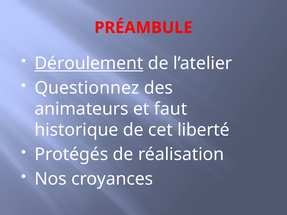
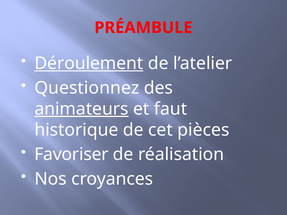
animateurs underline: none -> present (81, 109)
liberté: liberté -> pièces (203, 130)
Protégés: Protégés -> Favoriser (71, 155)
